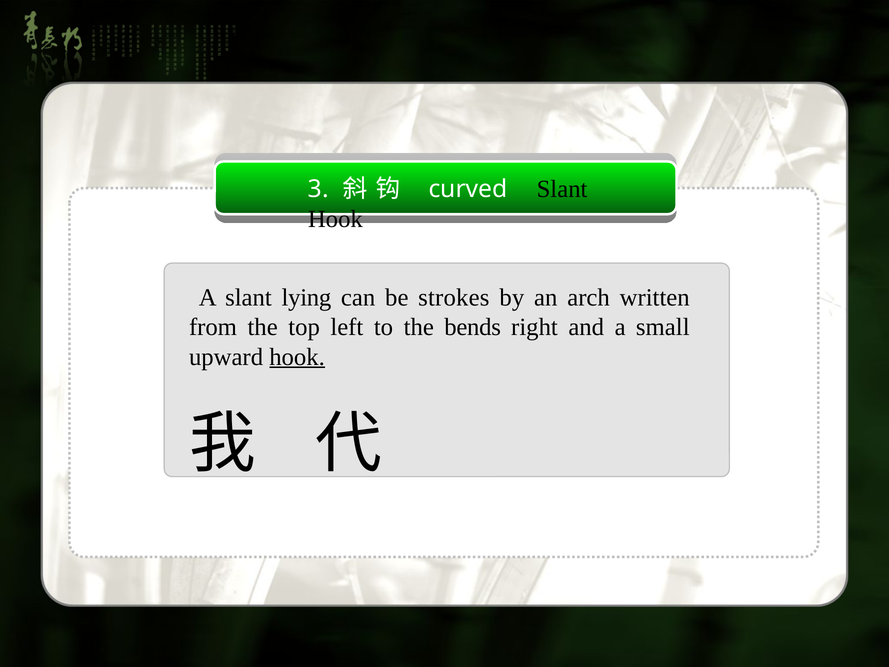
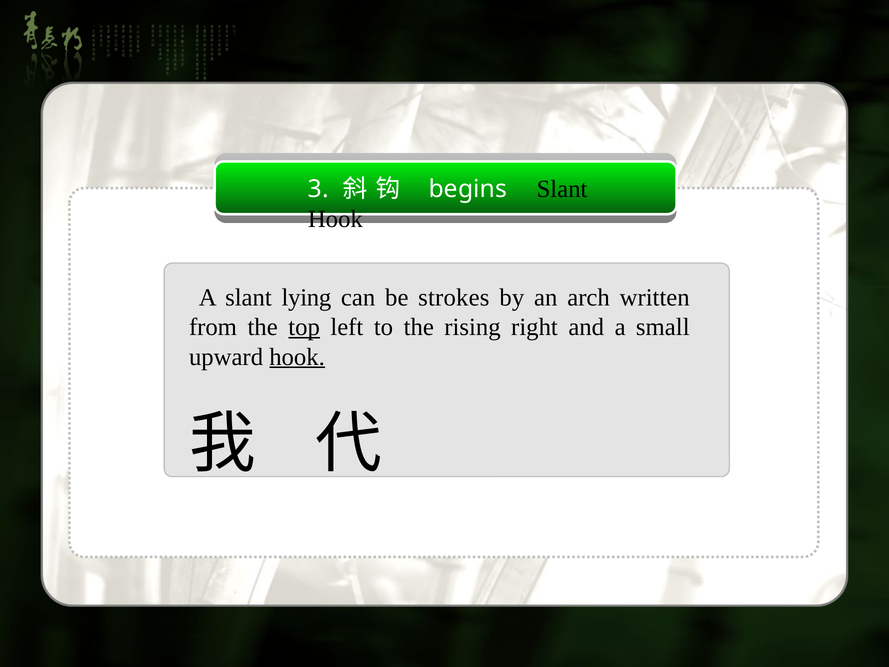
curved: curved -> begins (468, 189)
top underline: none -> present (304, 327)
bends: bends -> rising (472, 327)
